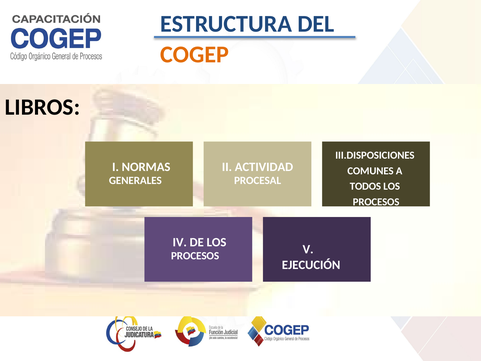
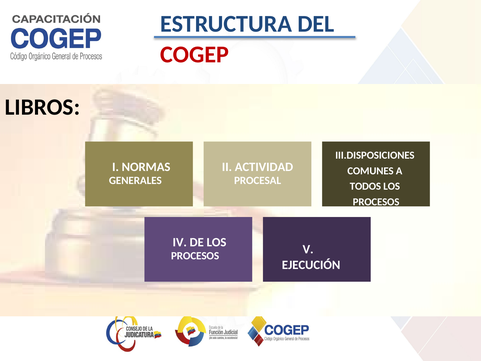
COGEP colour: orange -> red (195, 55)
